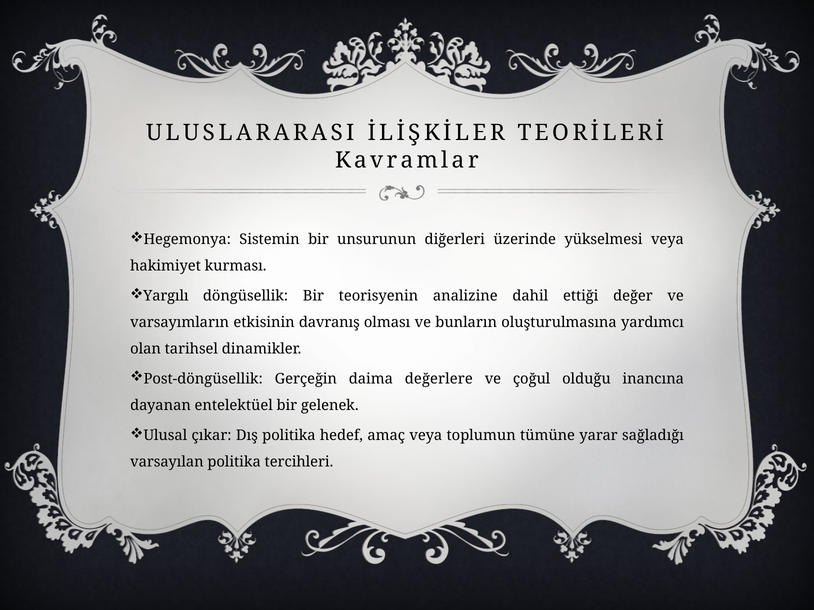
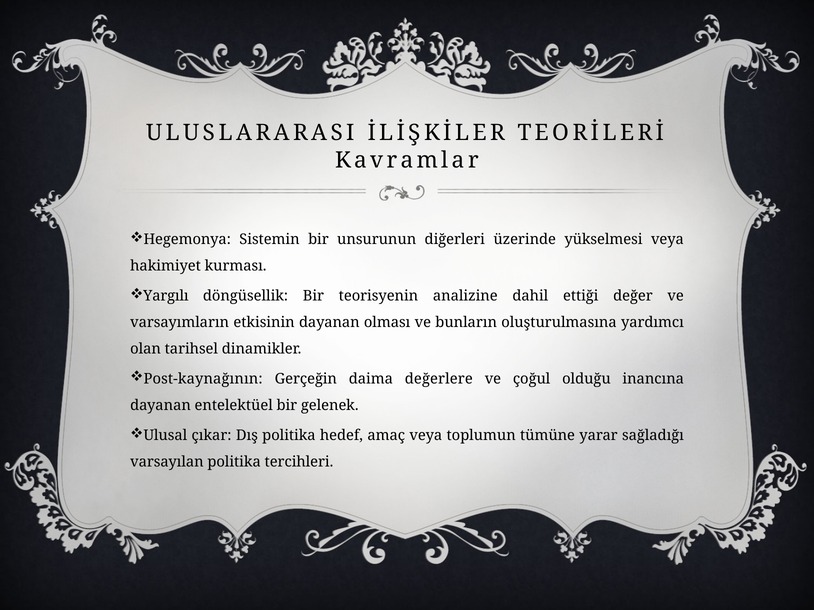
etkisinin davranış: davranış -> dayanan (329, 323)
Post-döngüsellik: Post-döngüsellik -> Post-kaynağının (203, 379)
